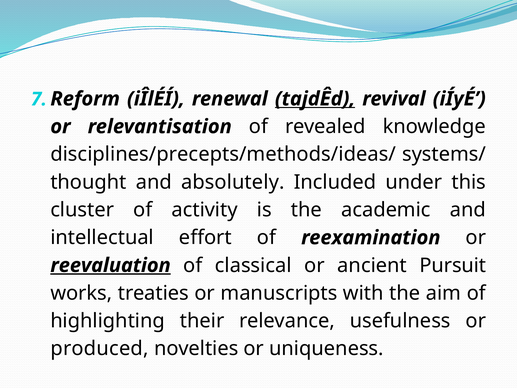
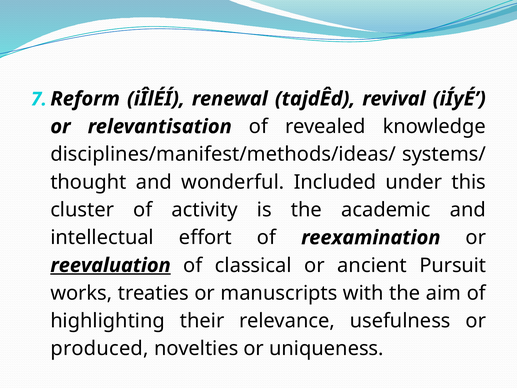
tajdÊd underline: present -> none (315, 99)
disciplines/precepts/methods/ideas/: disciplines/precepts/methods/ideas/ -> disciplines/manifest/methods/ideas/ (223, 154)
absolutely: absolutely -> wonderful (233, 182)
